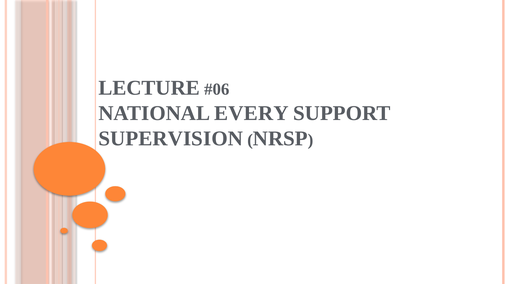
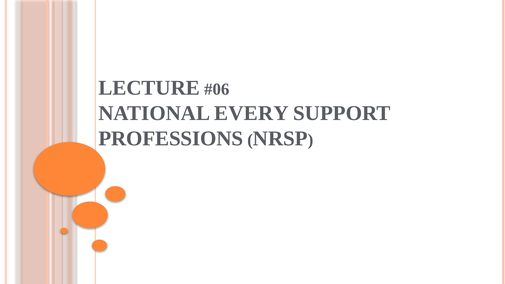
SUPERVISION: SUPERVISION -> PROFESSIONS (171, 138)
